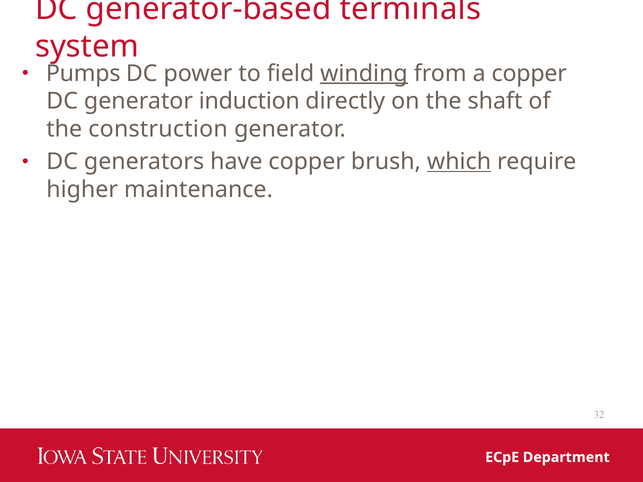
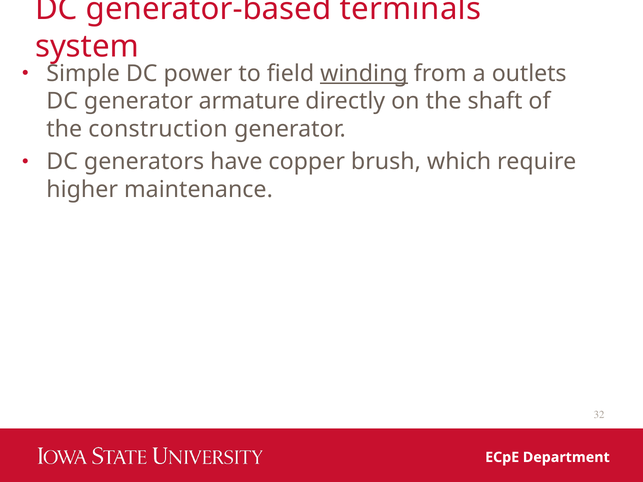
Pumps: Pumps -> Simple (83, 73)
a copper: copper -> outlets (529, 73)
induction: induction -> armature (249, 101)
which underline: present -> none (459, 162)
